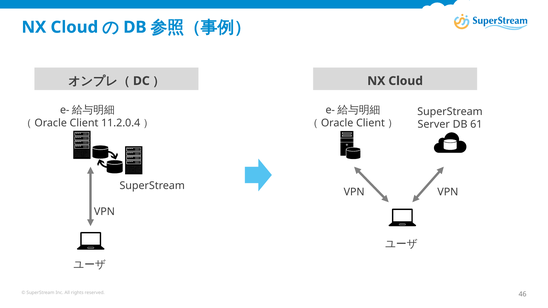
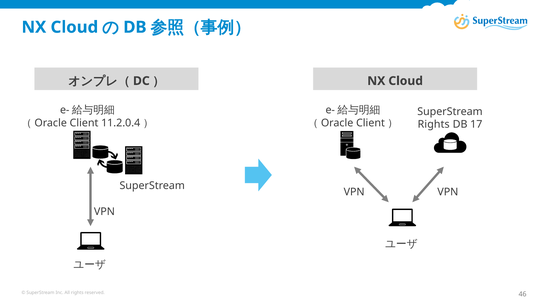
Server: Server -> Rights (434, 124)
61: 61 -> 17 (476, 124)
